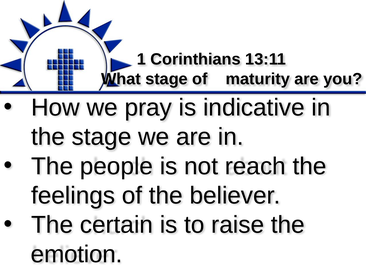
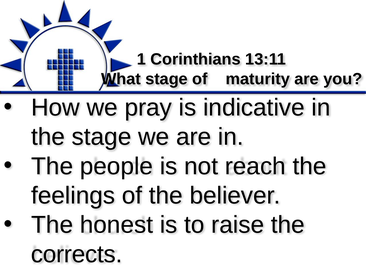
certain: certain -> honest (116, 225)
emotion: emotion -> corrects (77, 254)
